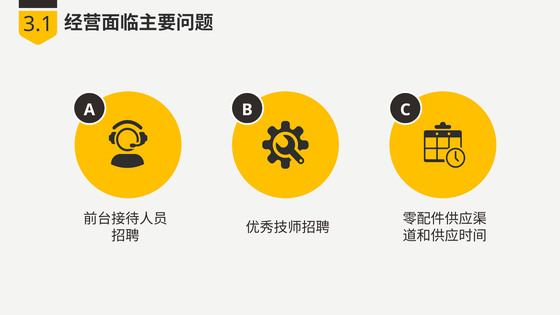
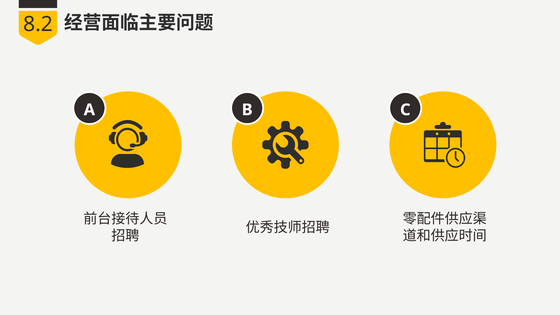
3.1: 3.1 -> 8.2 (38, 24)
